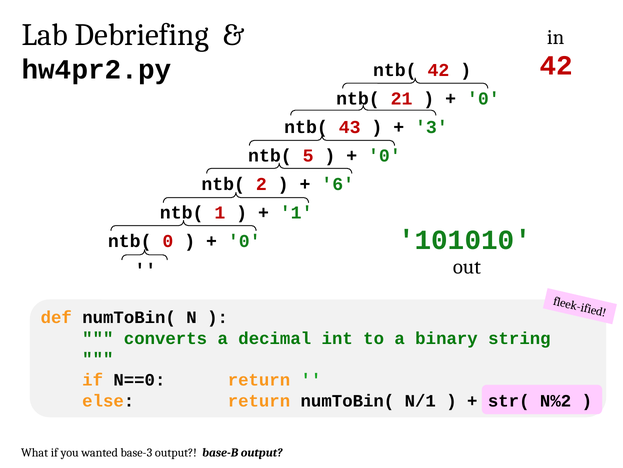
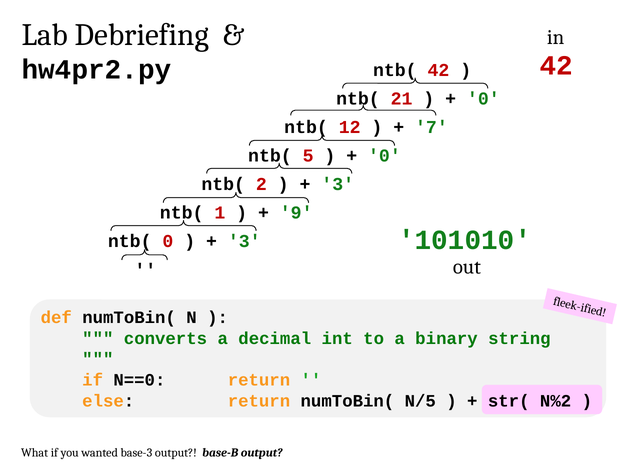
43: 43 -> 12 (350, 127)
3: 3 -> 7 (431, 127)
6: 6 -> 3 (338, 184)
1: 1 -> 9 (296, 213)
0: 0 -> 3 (244, 241)
N/1: N/1 -> N/5 (420, 400)
